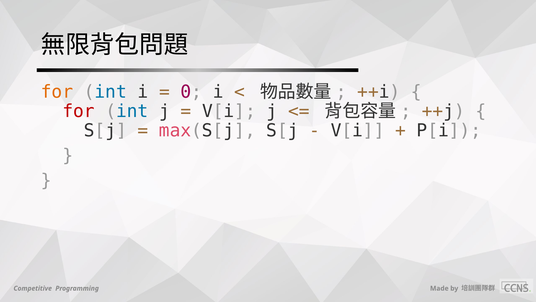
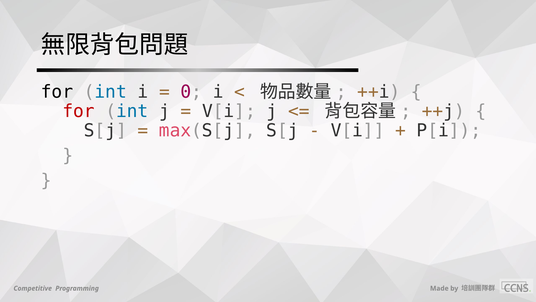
for colour: orange -> black (57, 92)
